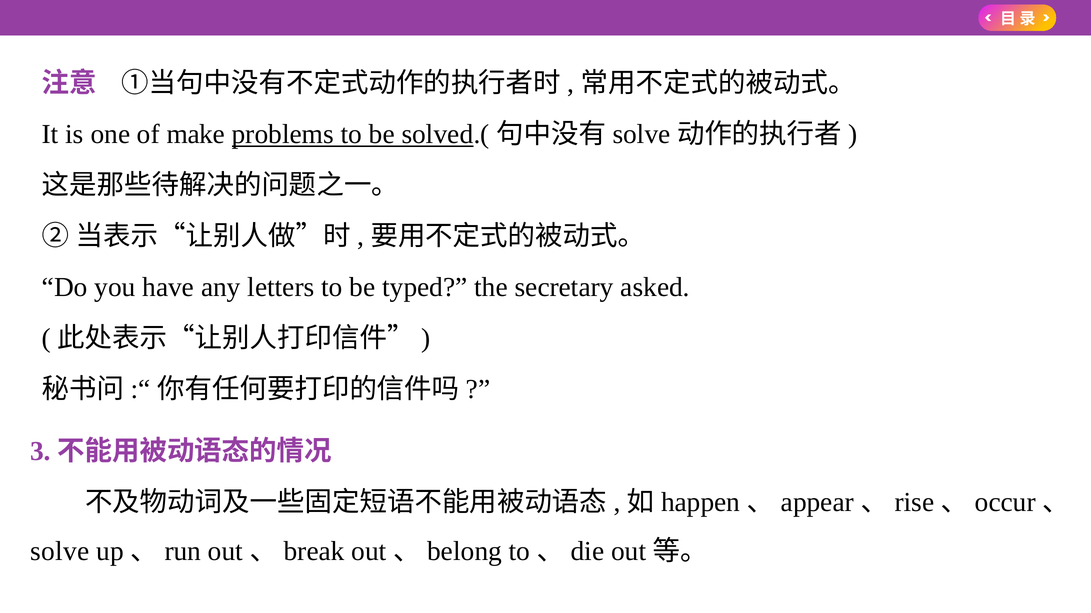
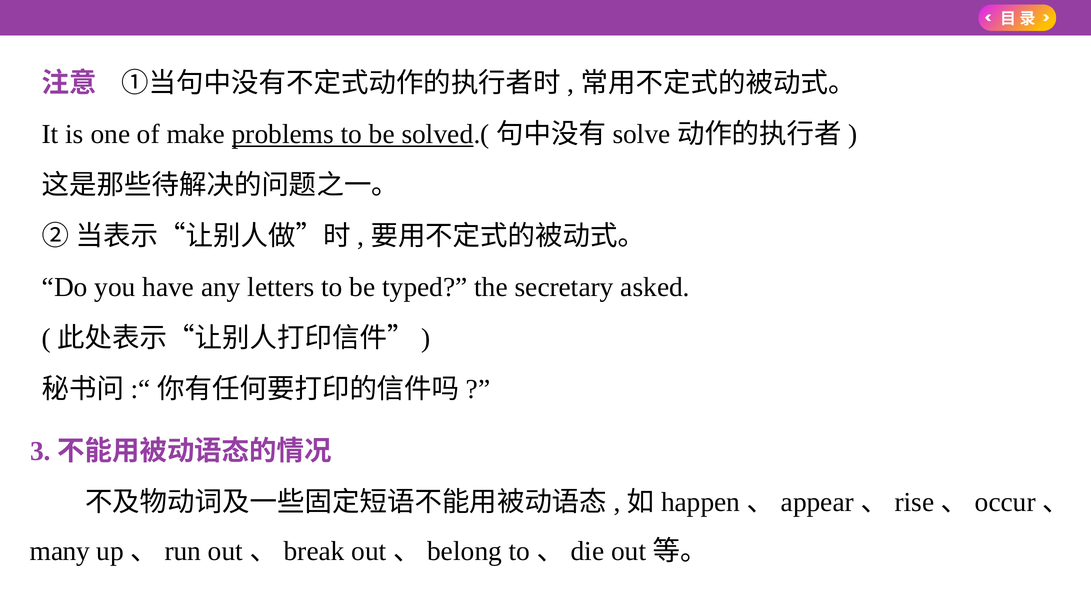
solve: solve -> many (60, 552)
